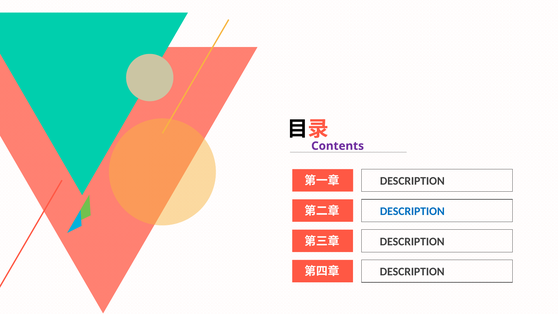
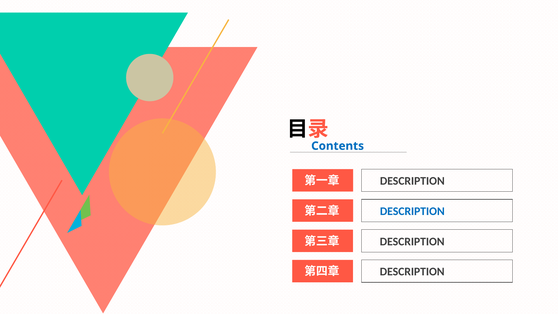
Contents colour: purple -> blue (338, 146)
